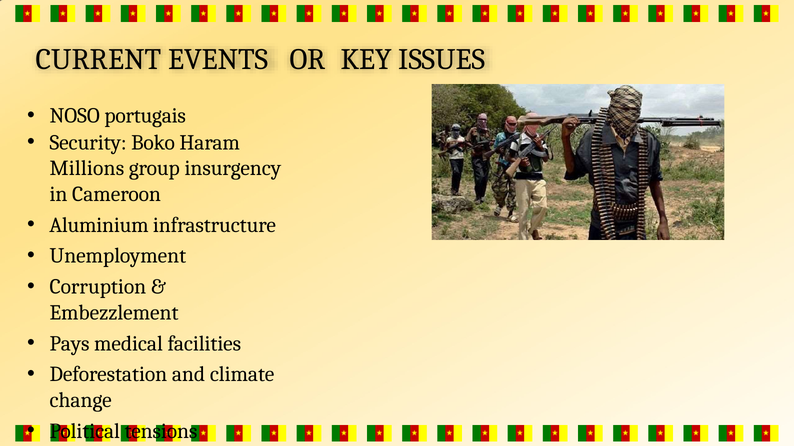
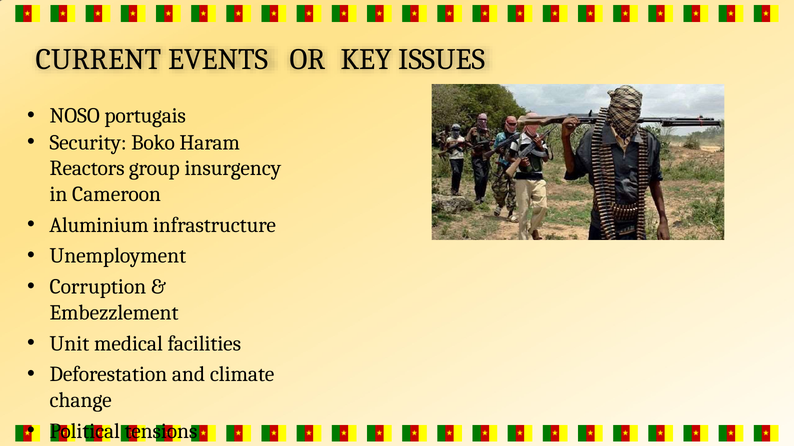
Millions: Millions -> Reactors (87, 169)
Pays: Pays -> Unit (69, 344)
